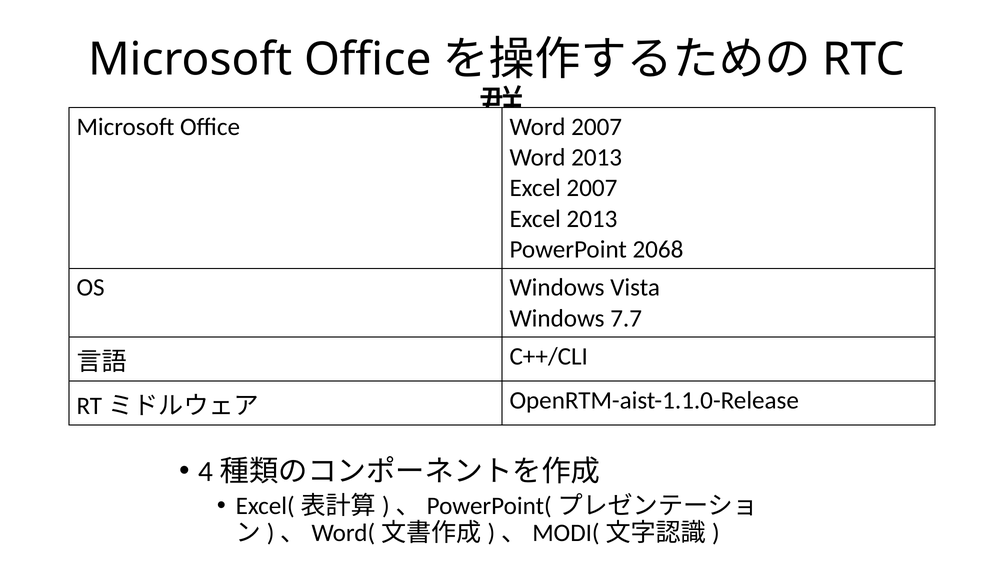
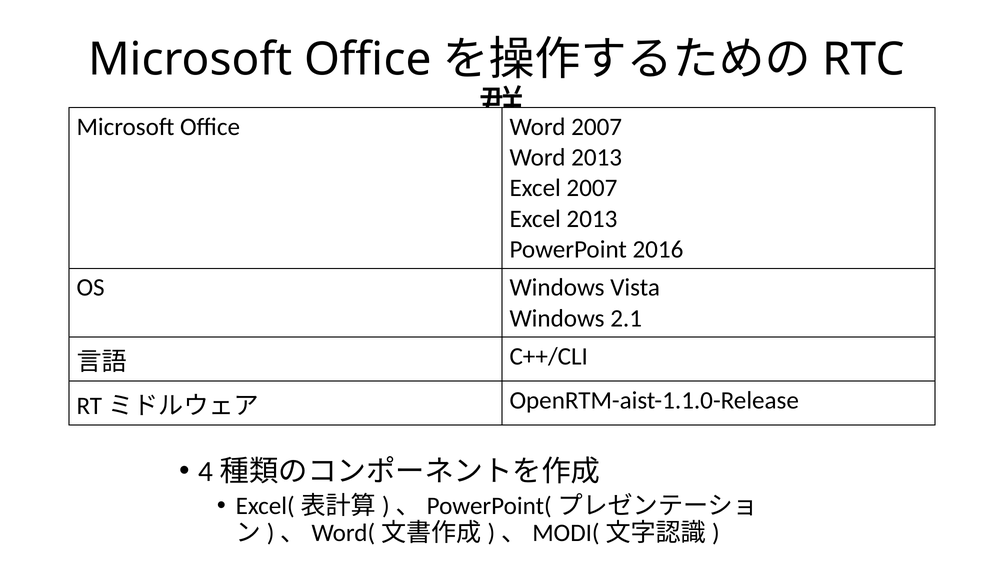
2068: 2068 -> 2016 (658, 249)
7.7: 7.7 -> 2.1 (626, 318)
